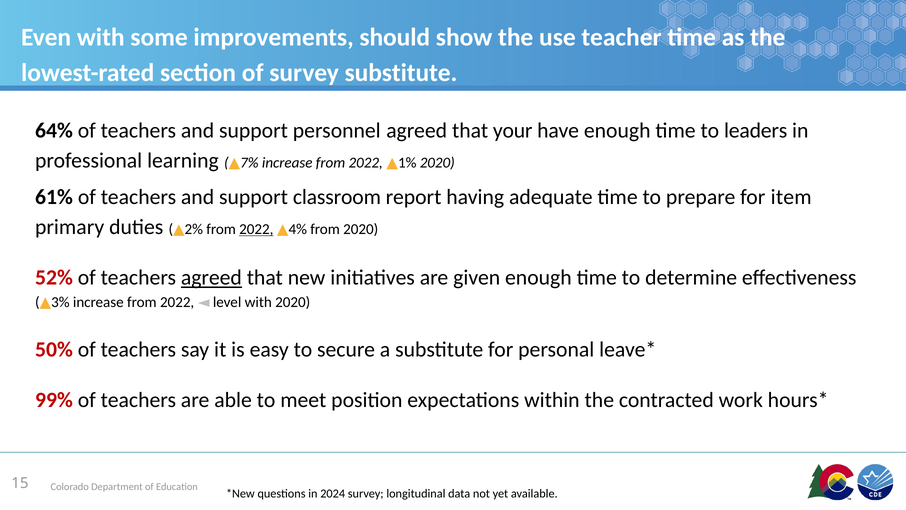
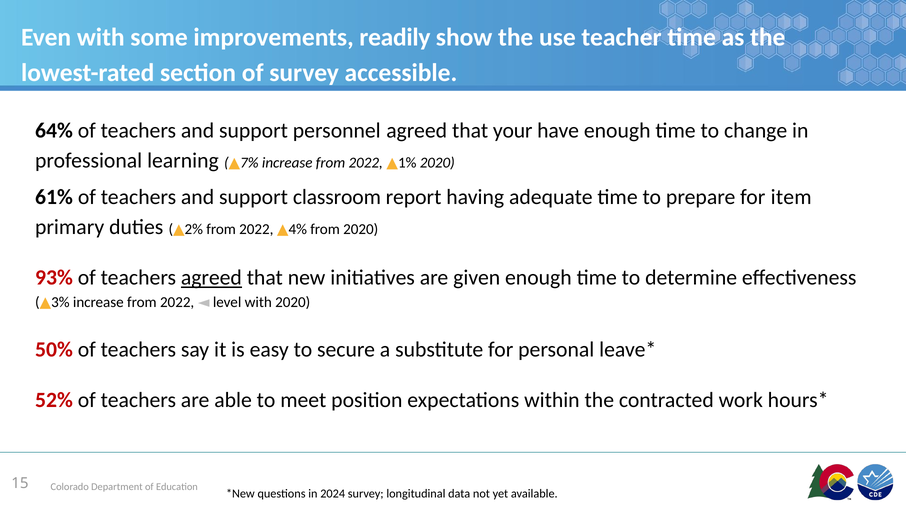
should: should -> readily (395, 37)
survey substitute: substitute -> accessible (401, 73)
leaders: leaders -> change (756, 131)
2022 underline: present -> none (256, 229)
52%: 52% -> 93% (54, 278)
99%: 99% -> 52% (54, 400)
